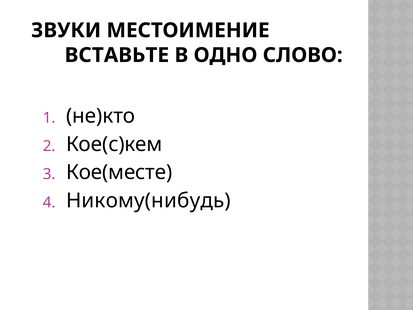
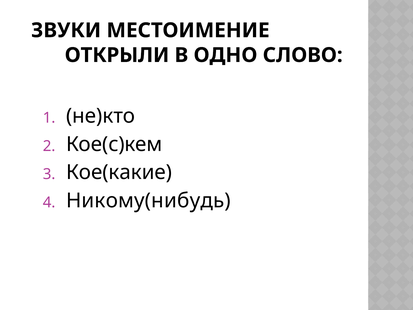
ВСТАВЬТЕ: ВСТАВЬТЕ -> ОТКРЫЛИ (117, 55)
Кое(месте: Кое(месте -> Кое(какие (119, 172)
